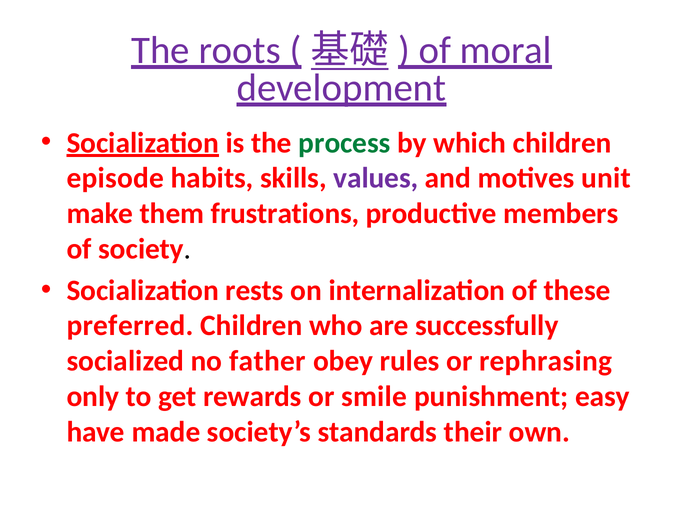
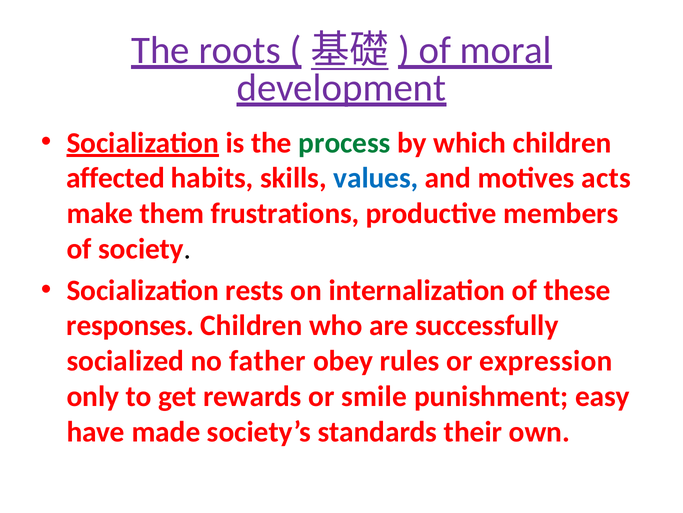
episode: episode -> affected (116, 178)
values colour: purple -> blue (376, 178)
unit: unit -> acts (606, 178)
preferred: preferred -> responses (130, 325)
rephrasing: rephrasing -> expression (546, 361)
